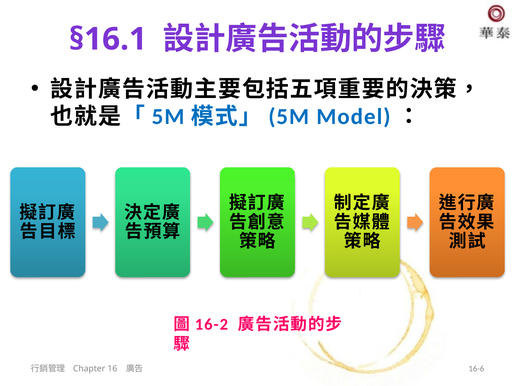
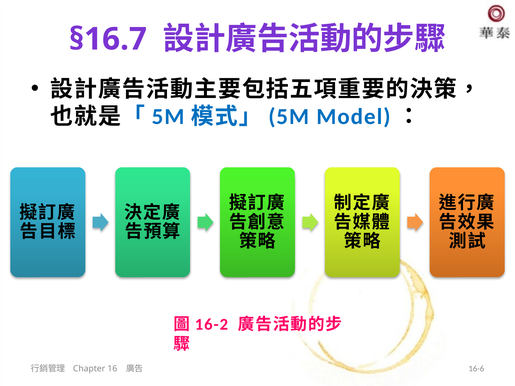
§16.1: §16.1 -> §16.7 (108, 39)
